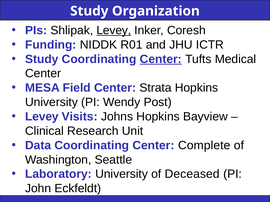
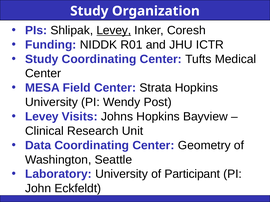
Center underline: present -> none (161, 59)
Complete: Complete -> Geometry (204, 146)
Deceased: Deceased -> Participant (192, 174)
